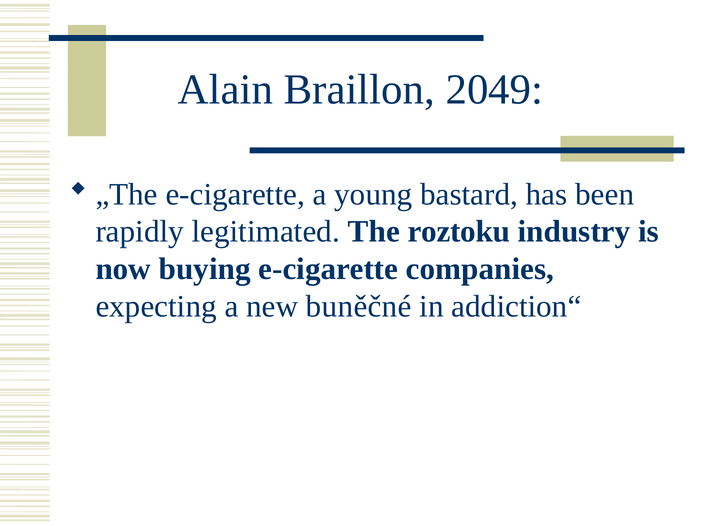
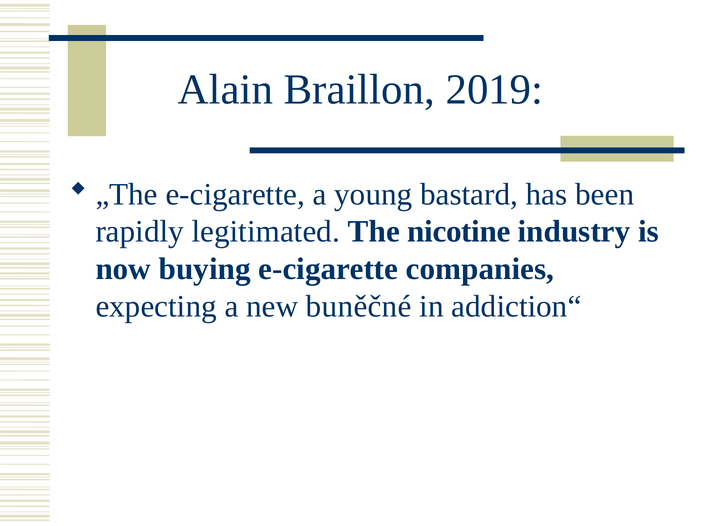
2049: 2049 -> 2019 (494, 90)
roztoku: roztoku -> nicotine (459, 232)
